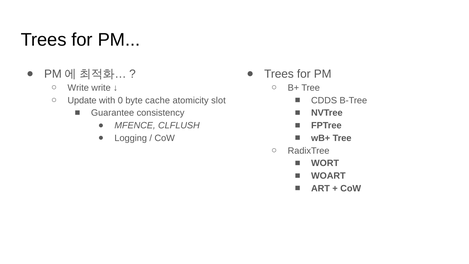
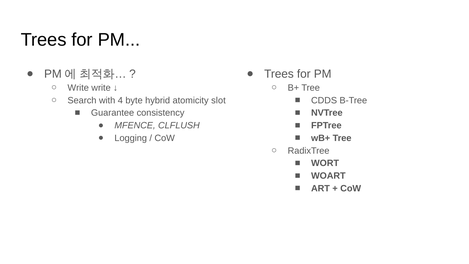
Update: Update -> Search (82, 100)
0: 0 -> 4 (120, 100)
cache: cache -> hybrid (158, 100)
